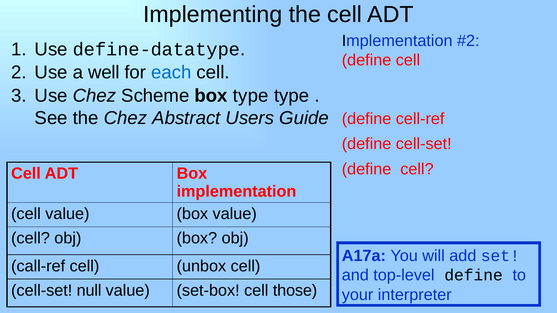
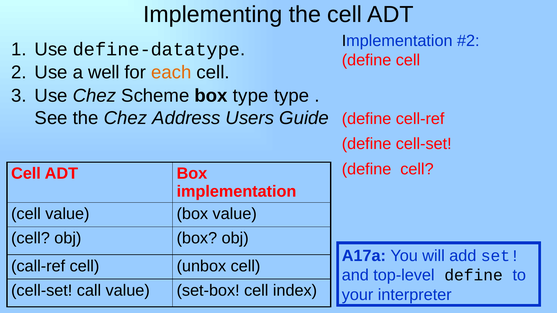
each colour: blue -> orange (171, 73)
Abstract: Abstract -> Address (186, 118)
null: null -> call (89, 291)
those: those -> index (295, 291)
